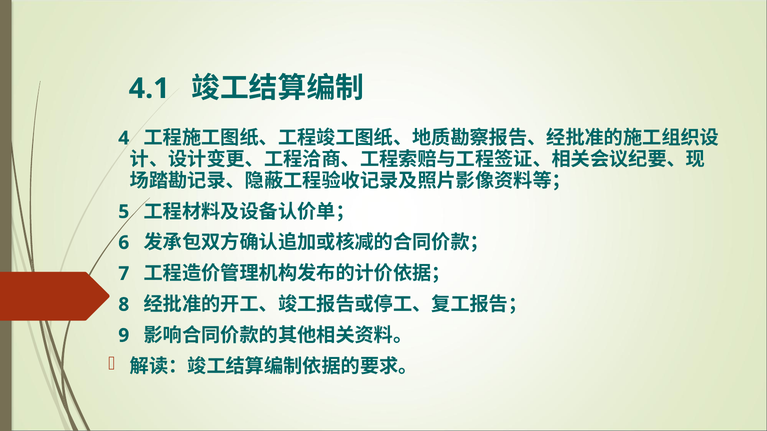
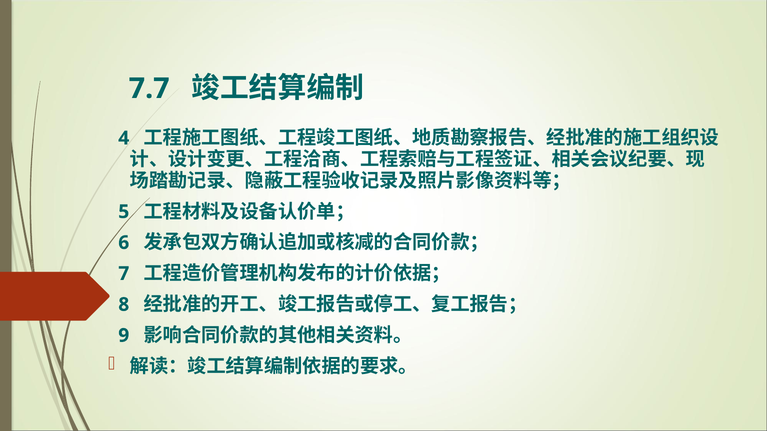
4.1: 4.1 -> 7.7 (149, 89)
